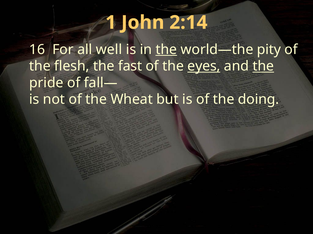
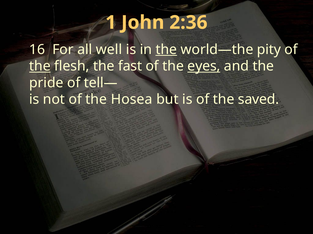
2:14: 2:14 -> 2:36 (188, 23)
the underline: none -> present (40, 66)
the underline: present -> none (263, 66)
fall—: fall— -> tell— (101, 83)
Wheat: Wheat -> Hosea (132, 100)
doing: doing -> saved (259, 100)
